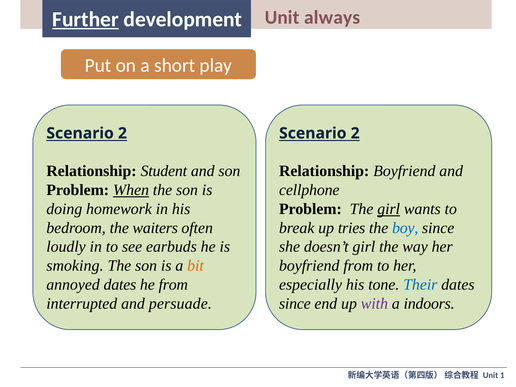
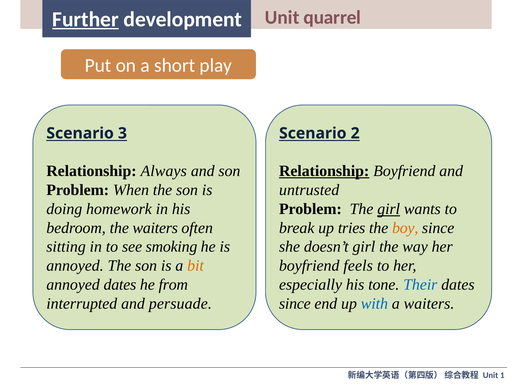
always: always -> quarrel (332, 18)
2: 2 -> 3 (122, 133)
Student: Student -> Always (164, 171)
Relationship underline: none -> present (324, 171)
When underline: present -> none (131, 190)
cellphone: cellphone -> untrusted (309, 190)
boy colour: blue -> orange (405, 228)
loudly: loudly -> sitting (66, 247)
earbuds: earbuds -> smoking (172, 247)
smoking: smoking -> annoyed (75, 266)
boyfriend from: from -> feels (358, 266)
with colour: purple -> blue (374, 303)
a indoors: indoors -> waiters (429, 303)
